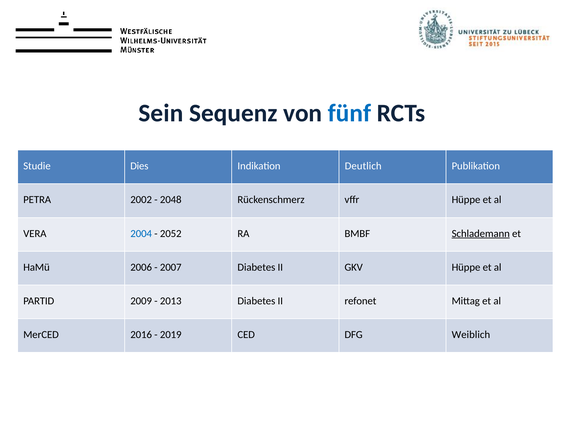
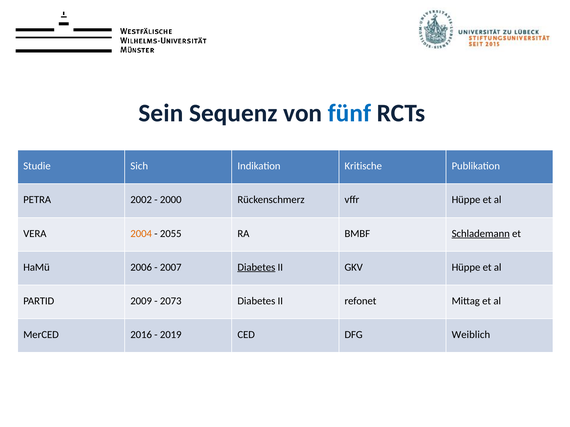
Dies: Dies -> Sich (139, 166)
Deutlich: Deutlich -> Kritische (363, 166)
2048: 2048 -> 2000 (171, 200)
2004 colour: blue -> orange (141, 234)
2052: 2052 -> 2055 (171, 234)
Diabetes underline: none -> present (256, 268)
2013: 2013 -> 2073 (171, 301)
